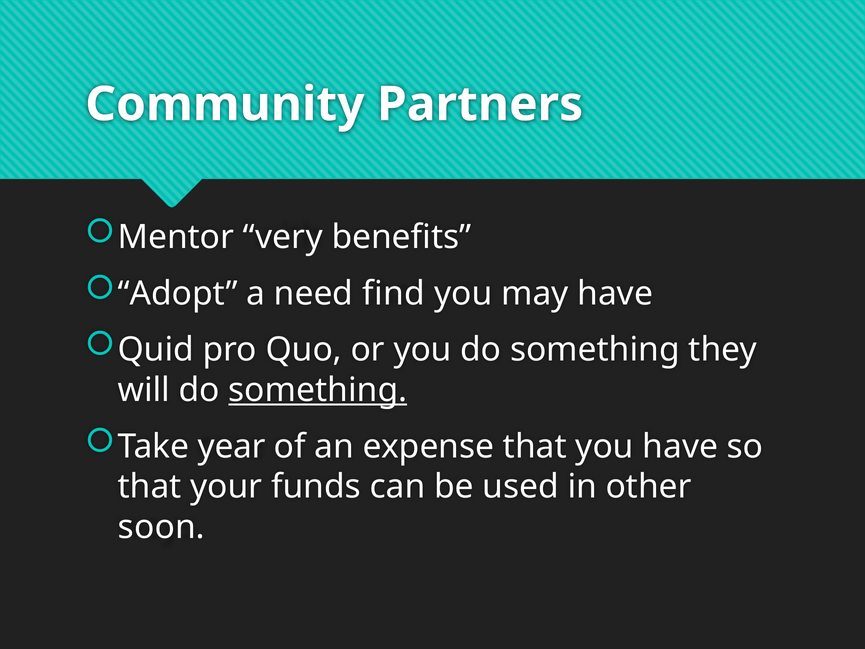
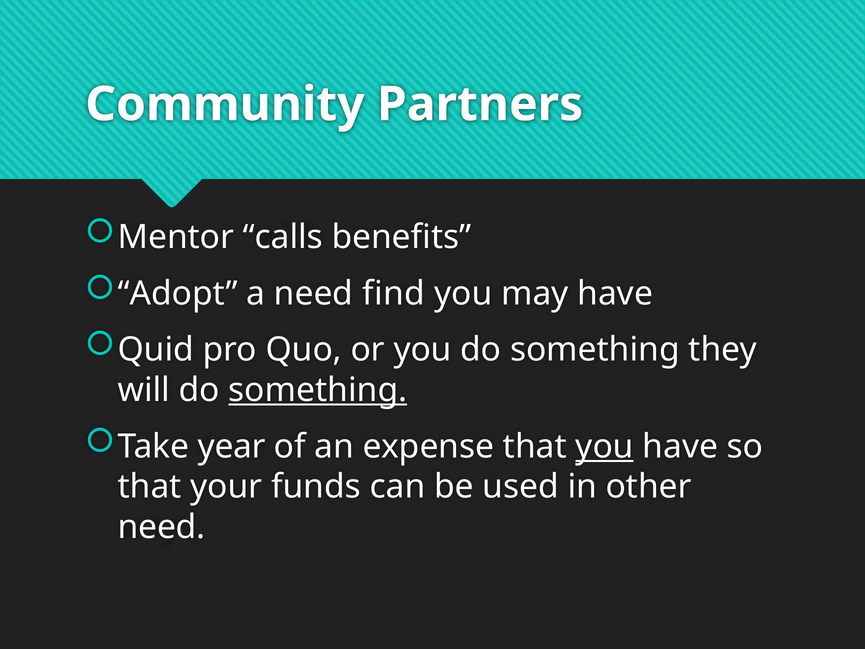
very: very -> calls (283, 237)
you underline: none -> present (605, 446)
soon: soon -> need (162, 527)
